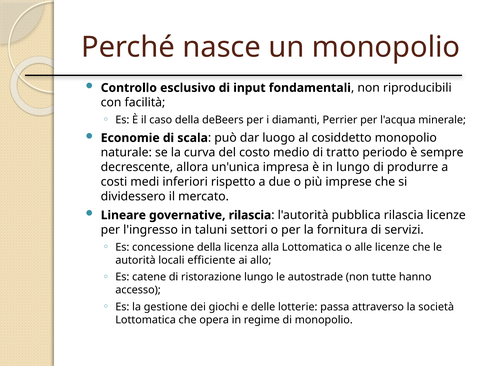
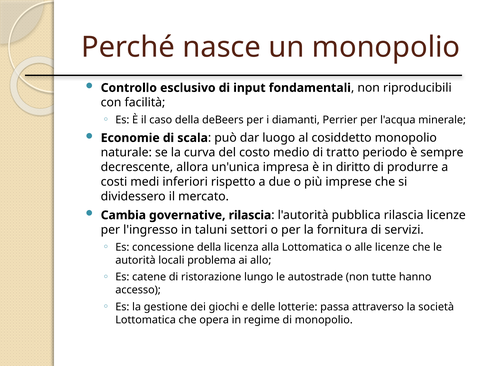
in lungo: lungo -> diritto (353, 167)
Lineare: Lineare -> Cambia (123, 215)
efficiente: efficiente -> problema (212, 260)
